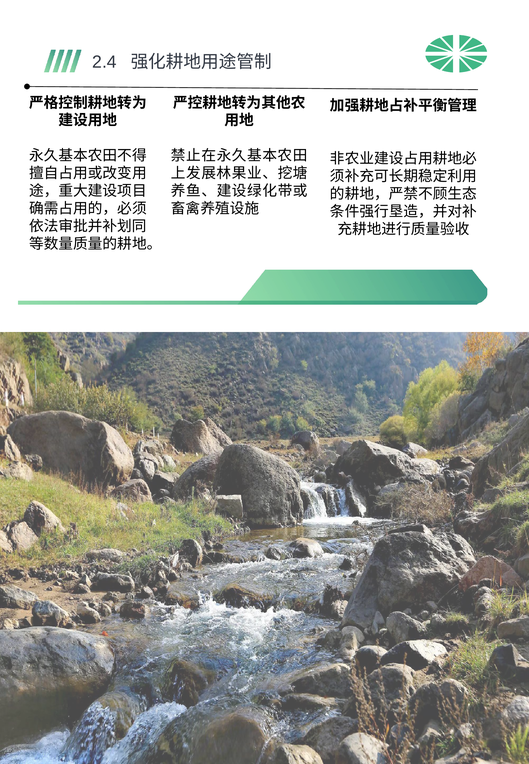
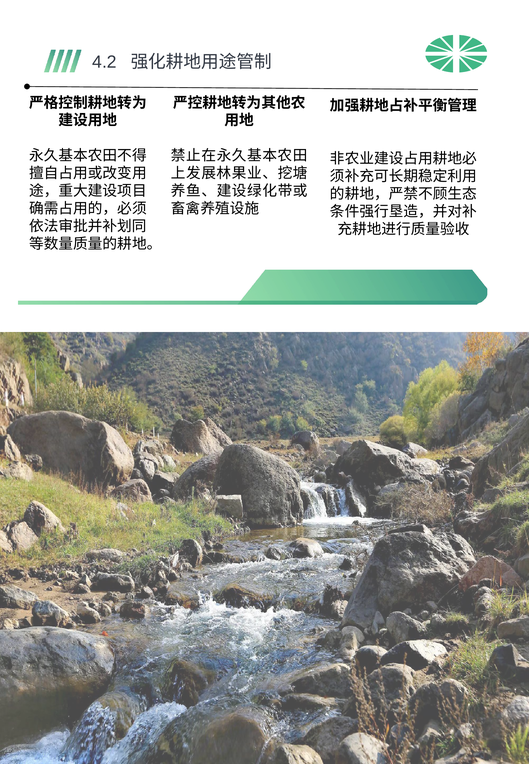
2.4: 2.4 -> 4.2 (104, 62)
